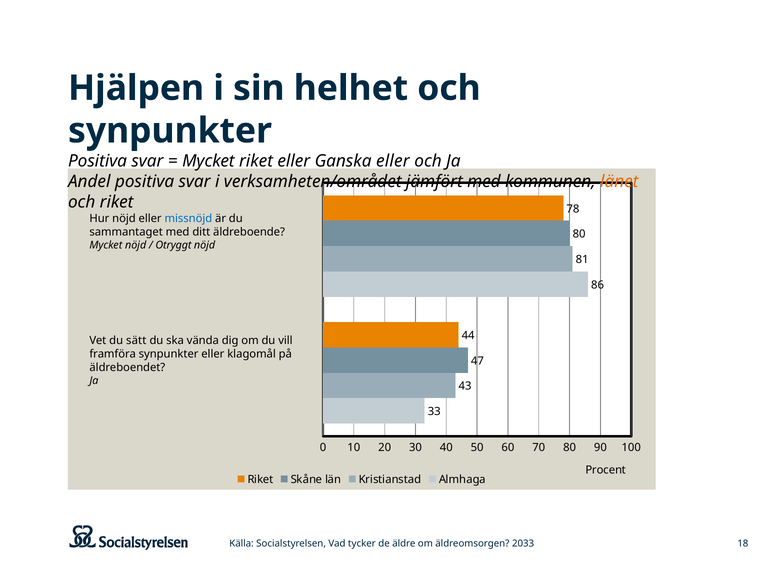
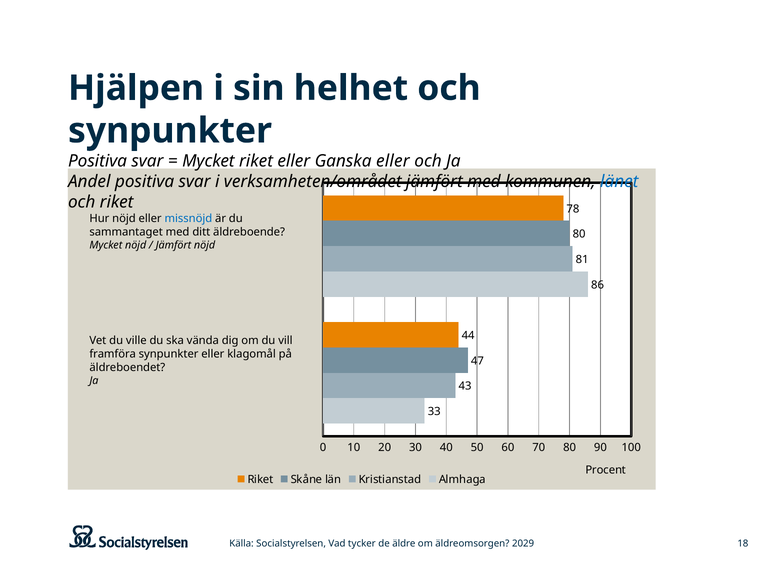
länet colour: orange -> blue (619, 182)
Otryggt: Otryggt -> Jämfört (173, 245)
sätt: sätt -> ville (136, 341)
2033: 2033 -> 2029 (523, 544)
